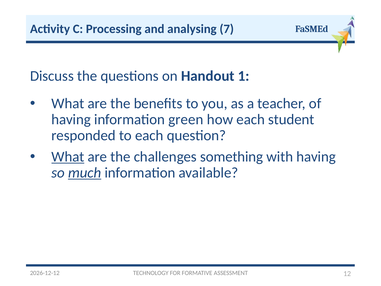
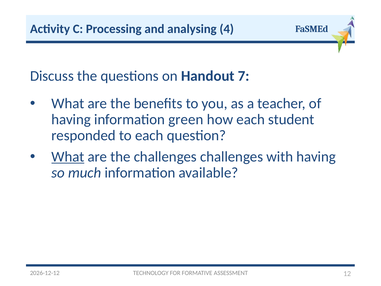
7: 7 -> 4 (227, 29)
1: 1 -> 7 (244, 76)
challenges something: something -> challenges (232, 157)
much underline: present -> none (85, 173)
